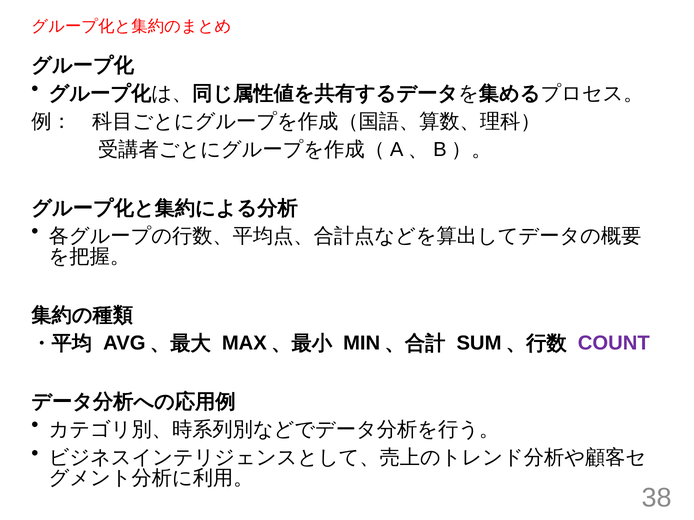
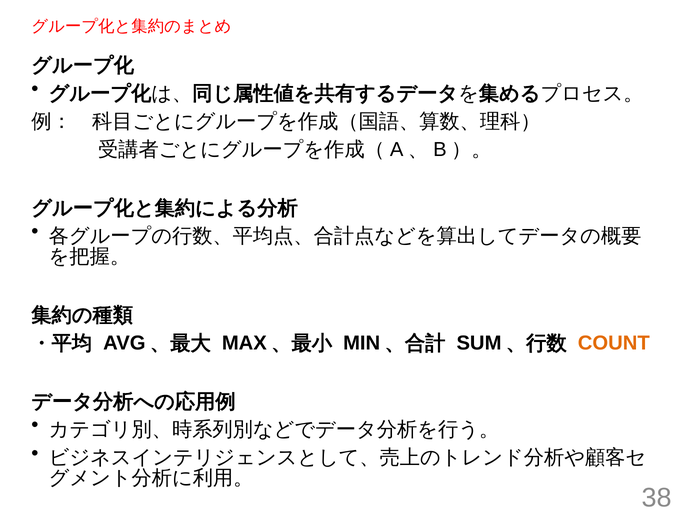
COUNT colour: purple -> orange (614, 343)
